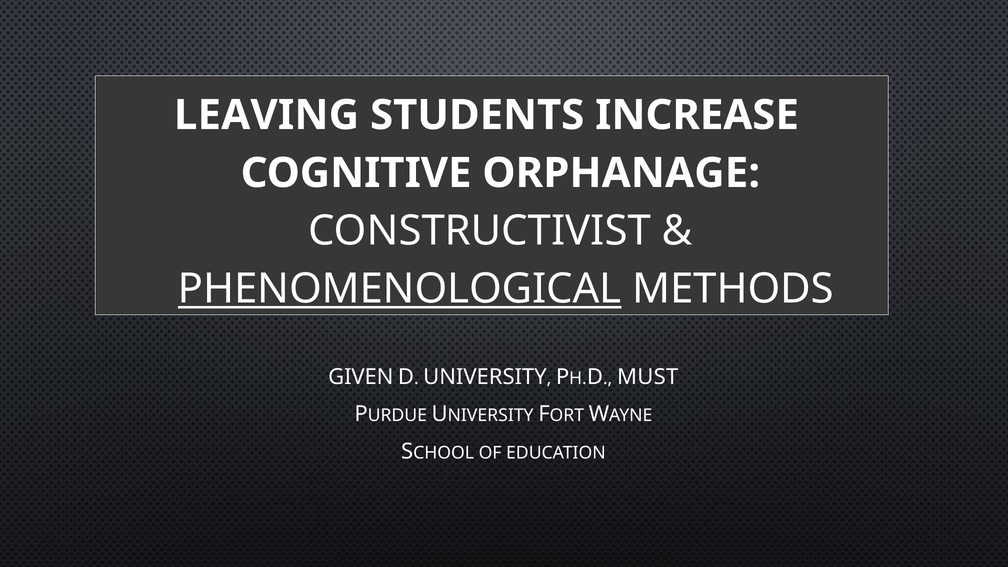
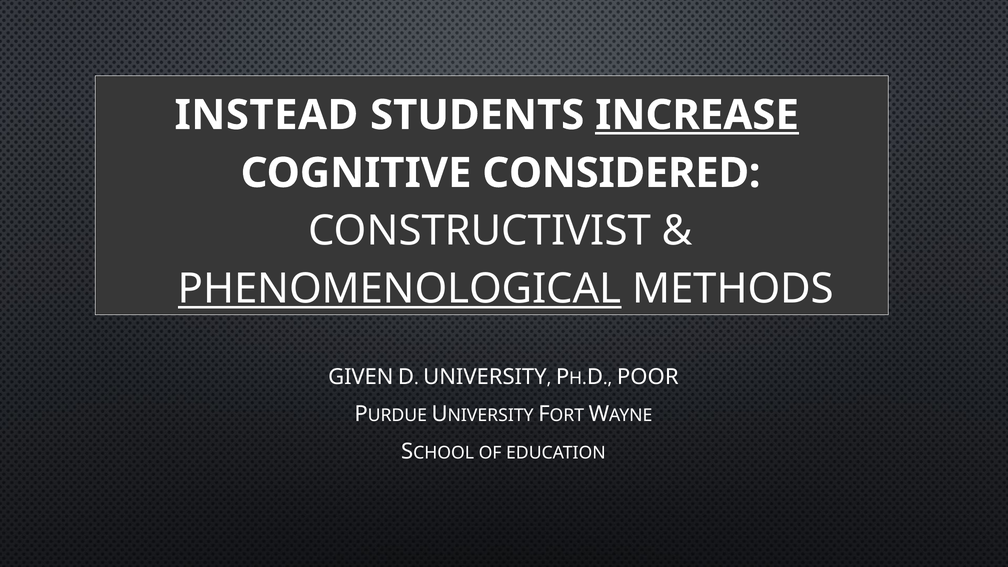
LEAVING: LEAVING -> INSTEAD (266, 115)
INCREASE underline: none -> present (697, 115)
ORPHANAGE: ORPHANAGE -> CONSIDERED (621, 173)
MUST: MUST -> POOR (648, 377)
